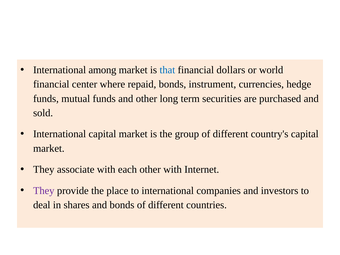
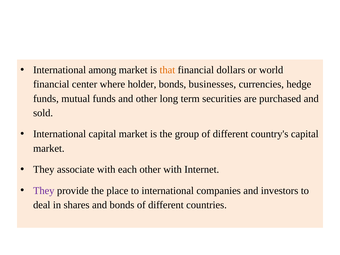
that colour: blue -> orange (167, 70)
repaid: repaid -> holder (142, 84)
instrument: instrument -> businesses (212, 84)
